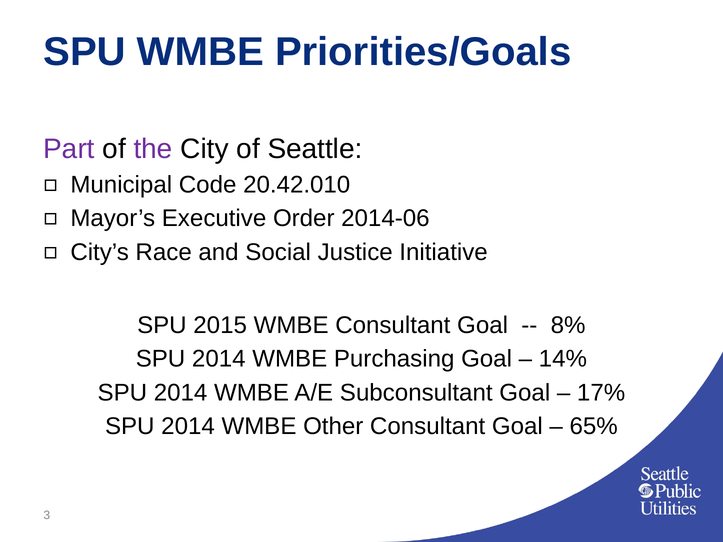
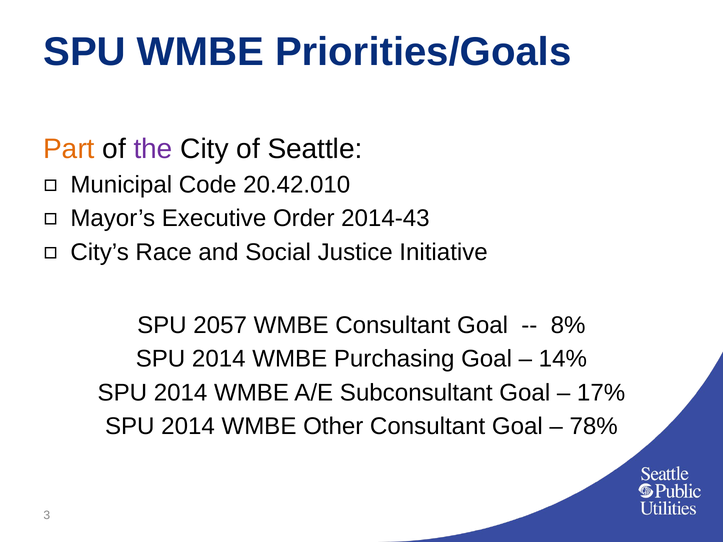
Part colour: purple -> orange (69, 149)
2014-06: 2014-06 -> 2014-43 (385, 219)
2015: 2015 -> 2057 (220, 325)
65%: 65% -> 78% (594, 427)
